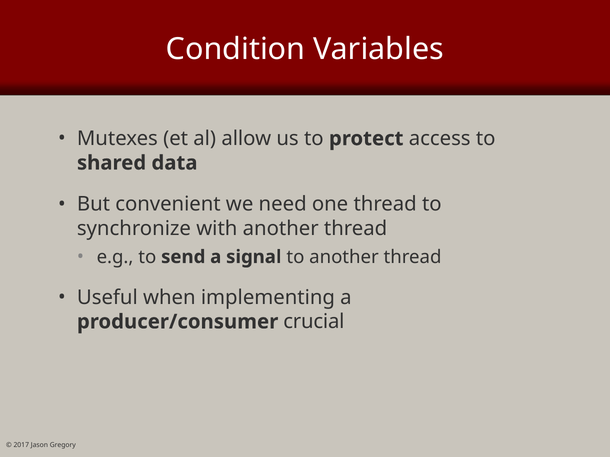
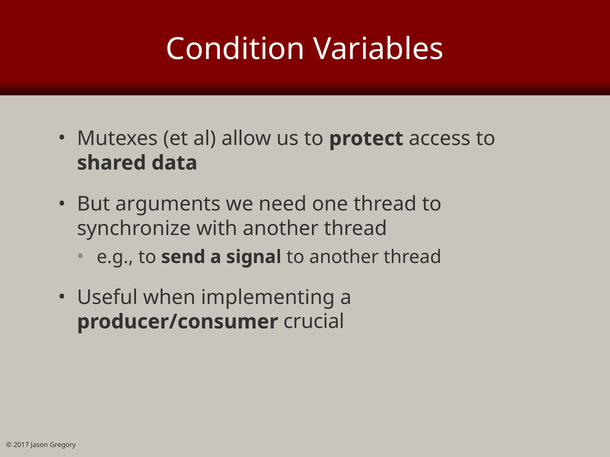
convenient: convenient -> arguments (168, 204)
